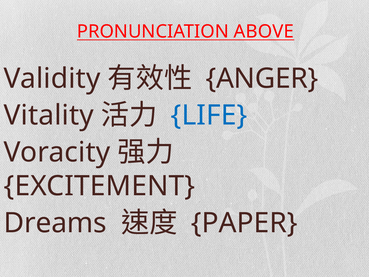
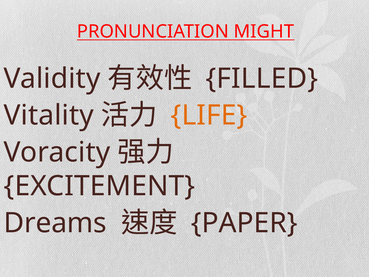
ABOVE: ABOVE -> MIGHT (264, 31)
ANGER: ANGER -> FILLED (262, 78)
LIFE colour: blue -> orange (209, 115)
